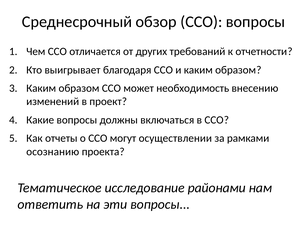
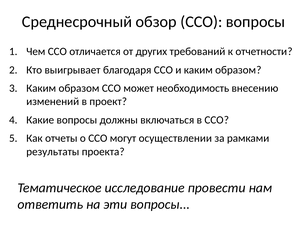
осознанию: осознанию -> результаты (53, 151)
районами: районами -> провести (217, 188)
